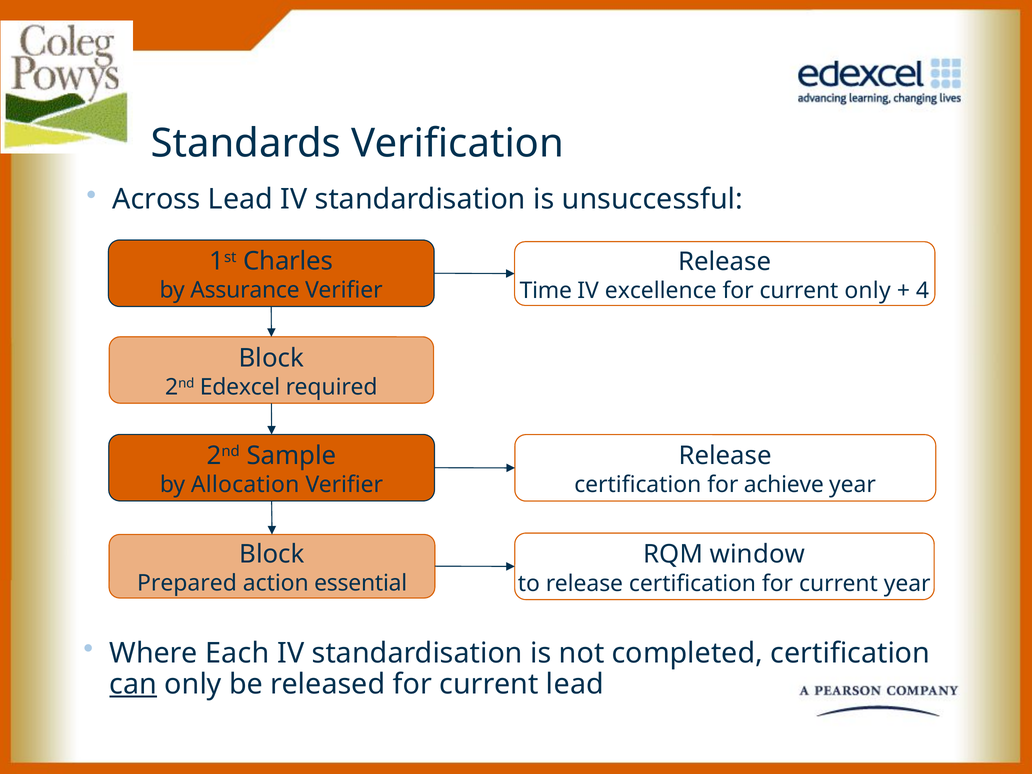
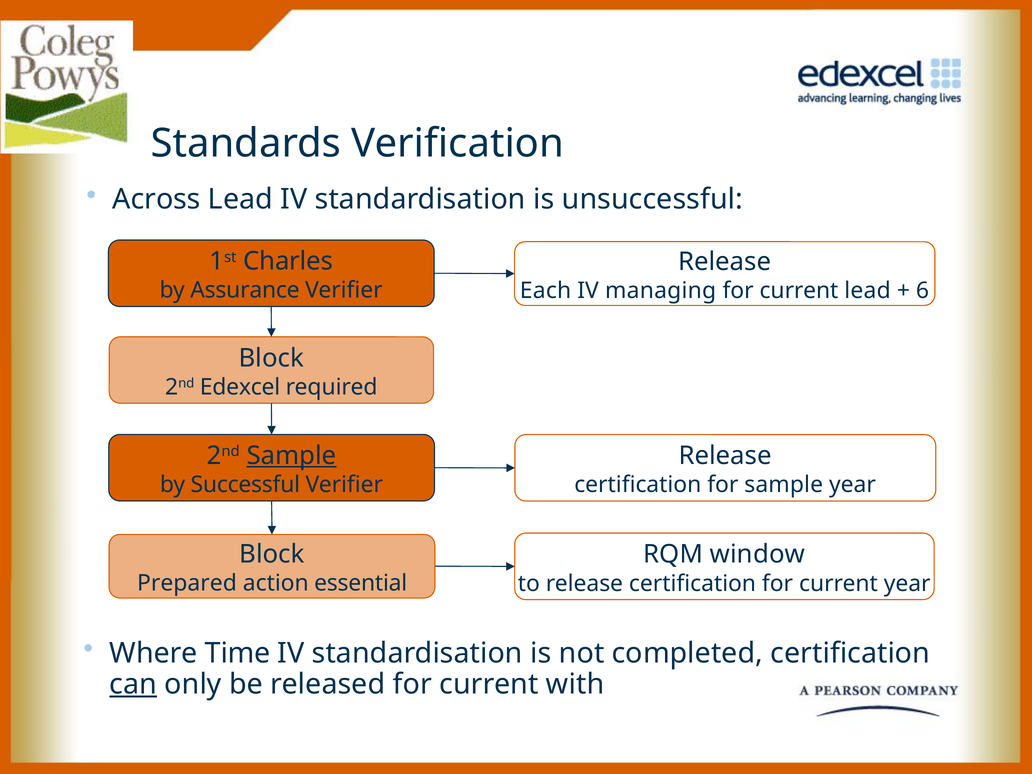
Time: Time -> Each (546, 291)
excellence: excellence -> managing (661, 291)
current only: only -> lead (868, 291)
4: 4 -> 6 (923, 291)
Sample underline: none -> present (291, 456)
Allocation: Allocation -> Successful (245, 485)
for achieve: achieve -> sample (784, 485)
Each: Each -> Time (238, 653)
current lead: lead -> with (575, 684)
